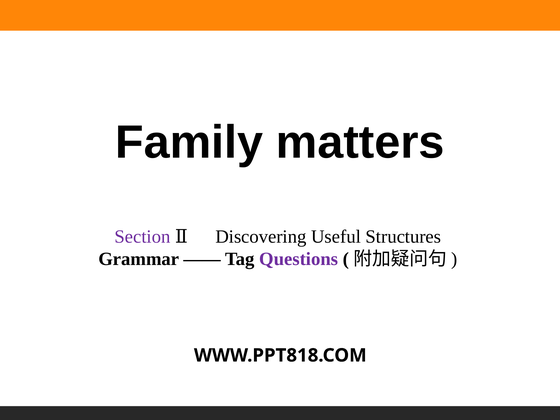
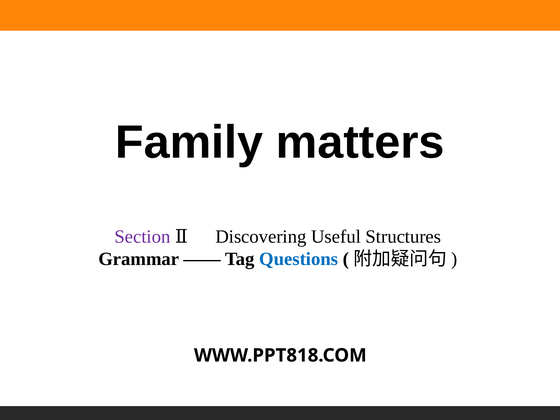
Questions colour: purple -> blue (299, 259)
